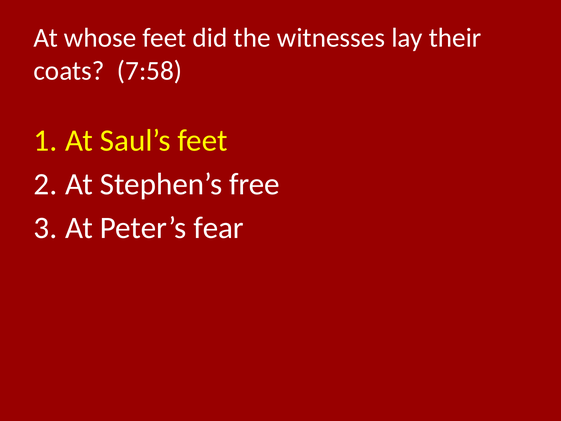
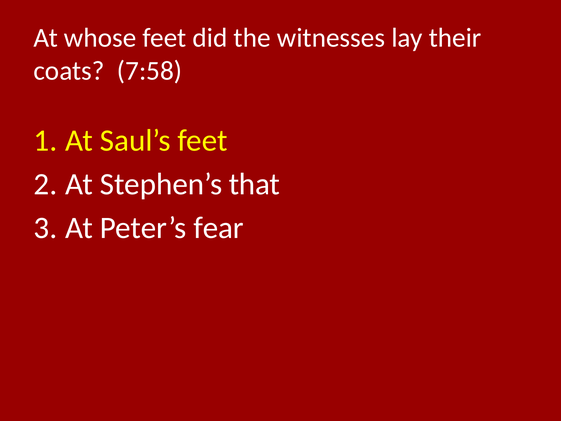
free: free -> that (254, 184)
